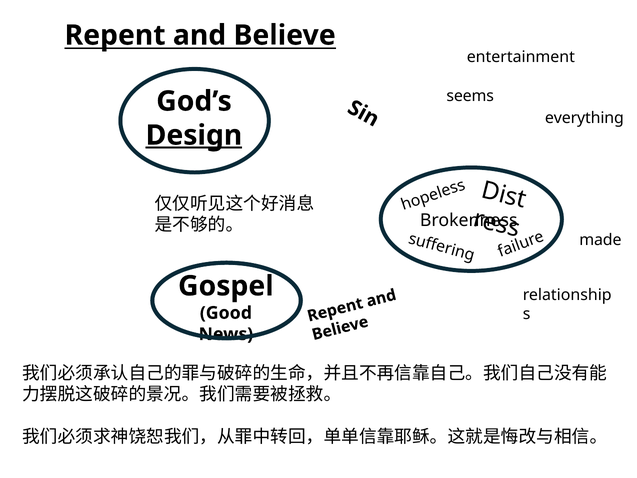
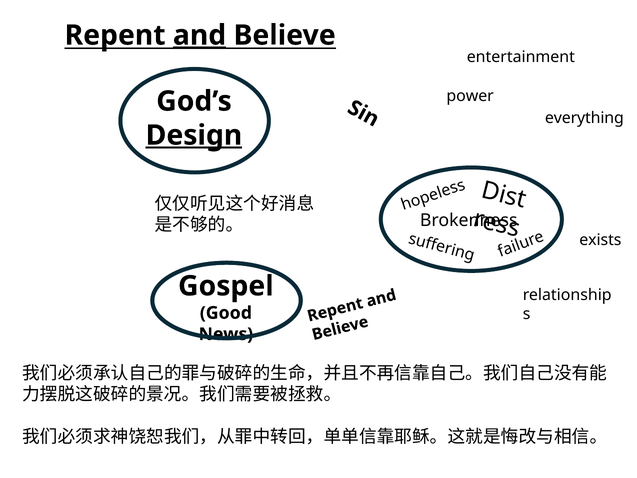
and underline: none -> present (200, 35)
seems: seems -> power (470, 96)
made: made -> exists (600, 240)
